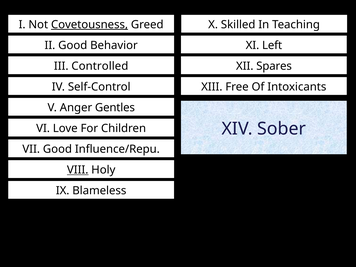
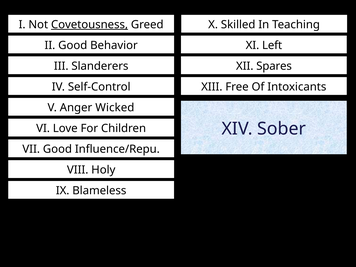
Controlled: Controlled -> Slanderers (100, 66)
Gentles: Gentles -> Wicked (115, 108)
VIII underline: present -> none (78, 170)
